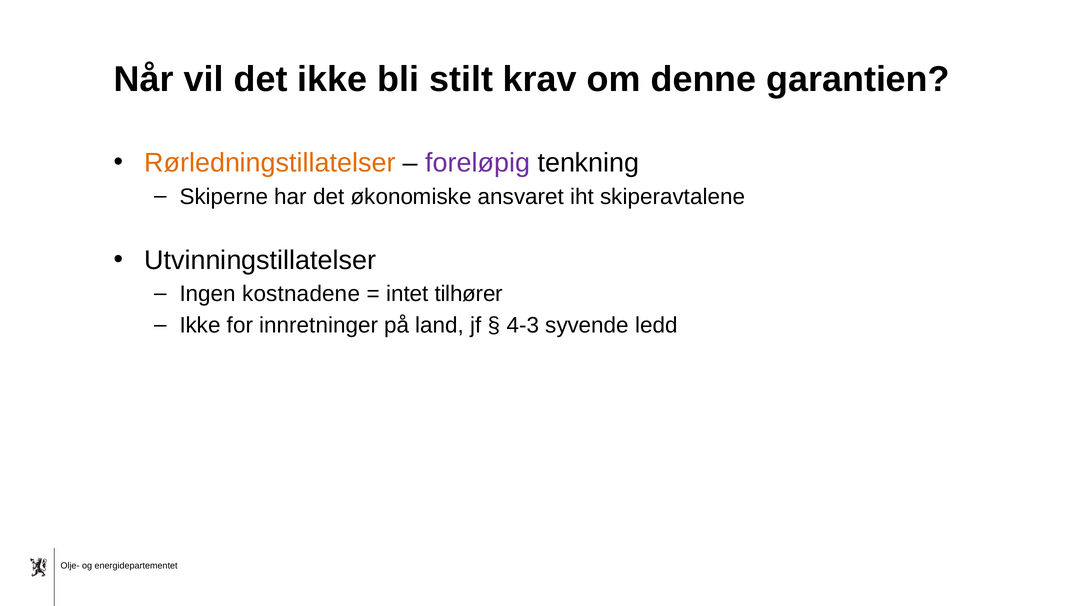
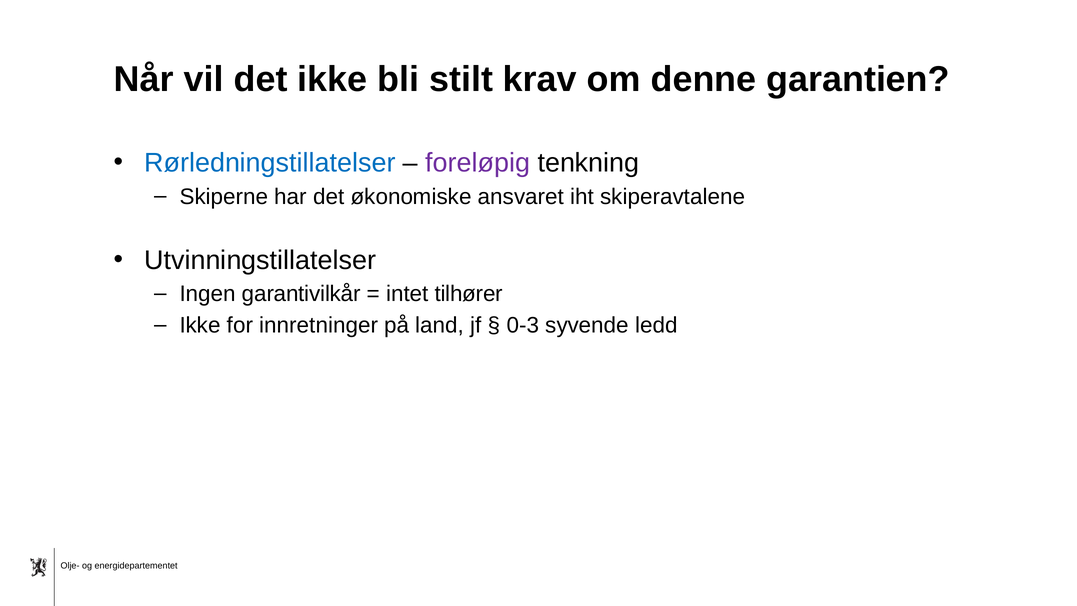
Rørledningstillatelser colour: orange -> blue (270, 163)
kostnadene: kostnadene -> garantivilkår (301, 294)
4-3: 4-3 -> 0-3 (523, 325)
